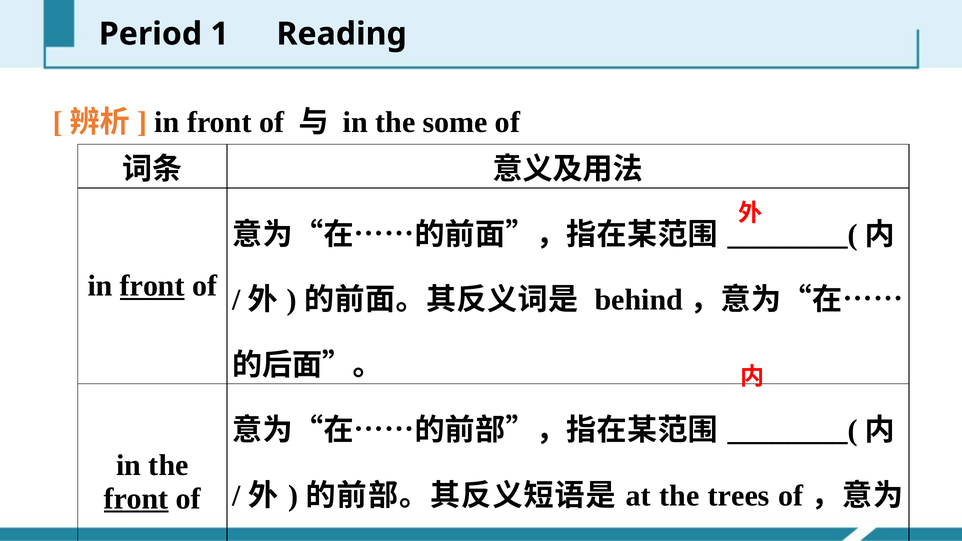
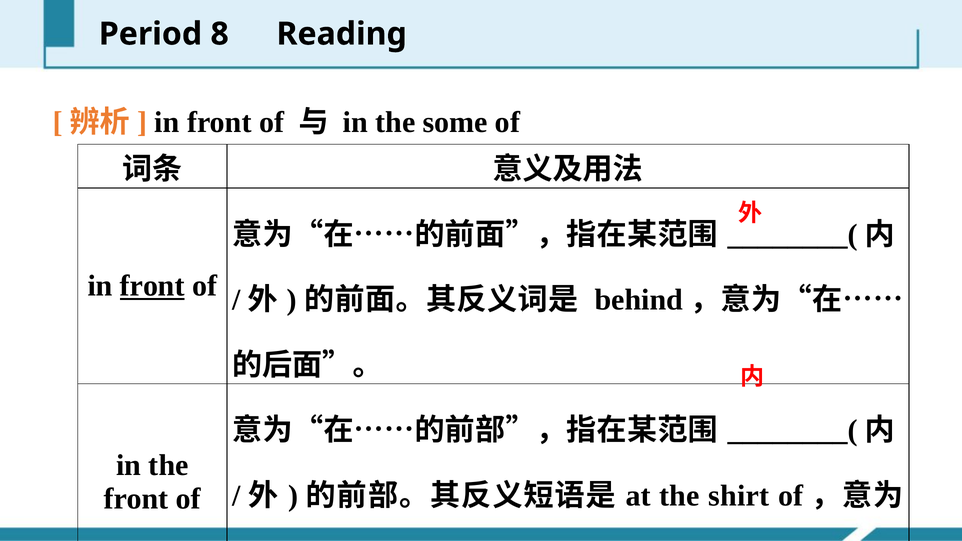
1: 1 -> 8 (220, 34)
trees: trees -> shirt (739, 496)
front underline: present -> none (136, 499)
